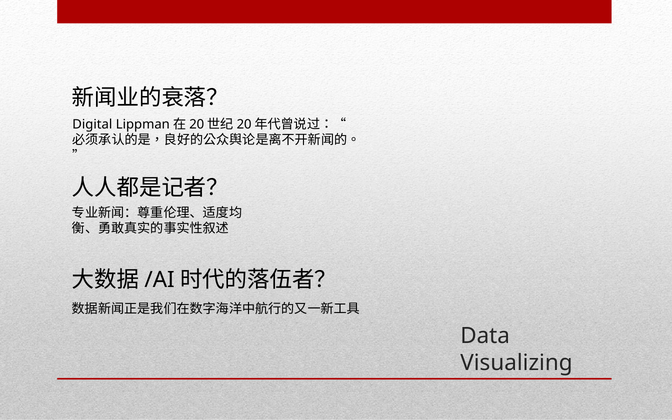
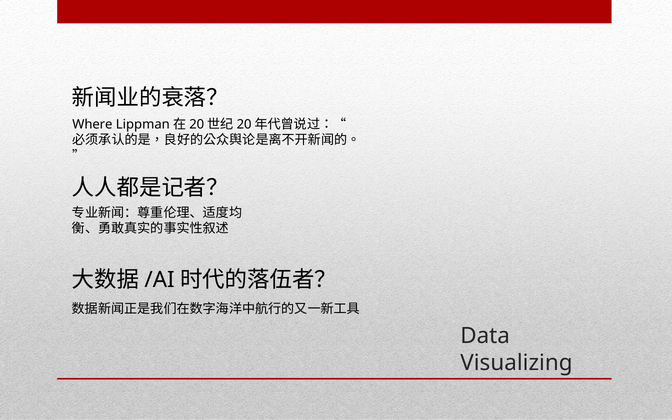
Digital: Digital -> Where (92, 124)
